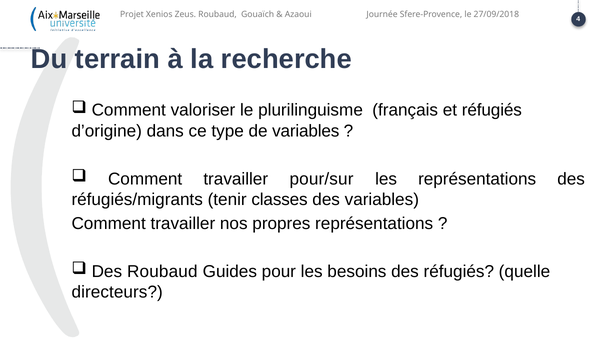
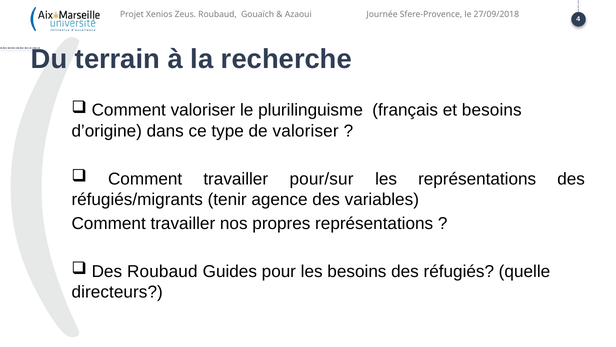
et réfugiés: réfugiés -> besoins (492, 110)
de variables: variables -> valoriser (306, 131)
classes: classes -> agence (279, 199)
